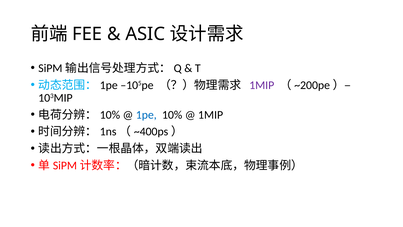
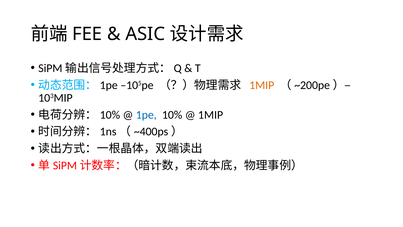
1MIP colour: purple -> orange (262, 85)
